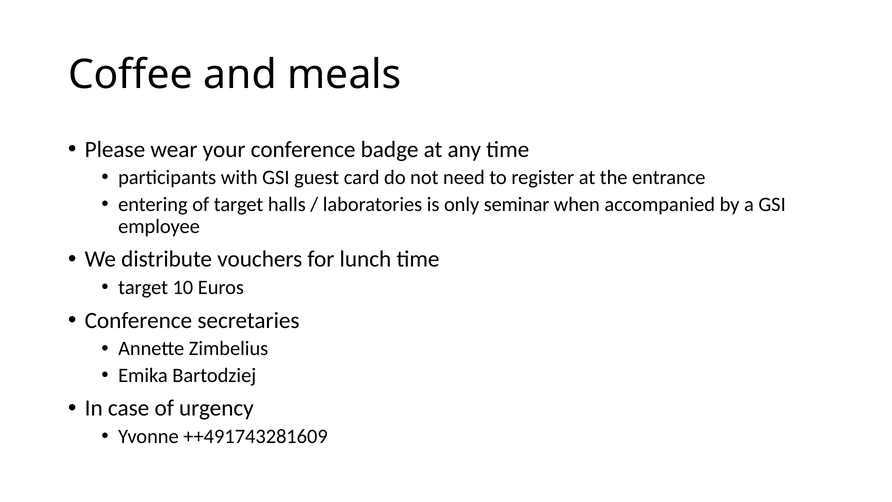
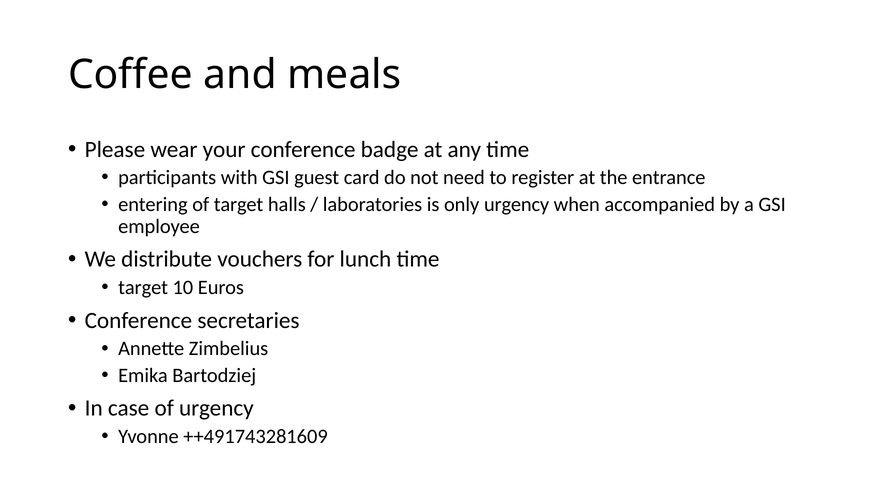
only seminar: seminar -> urgency (517, 204)
